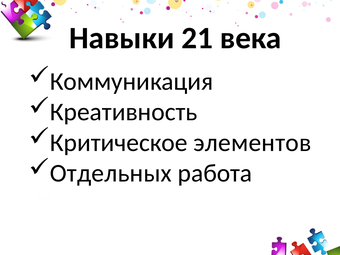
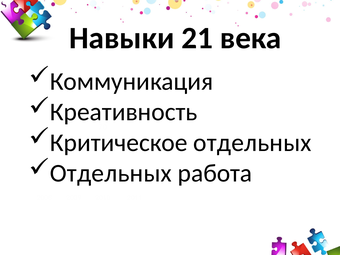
элементов: элементов -> отдельных (252, 143)
